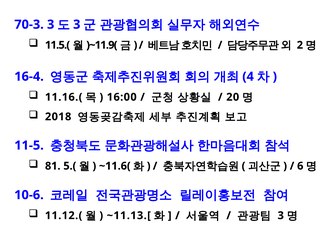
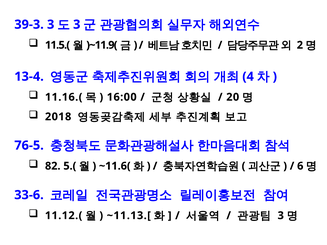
70-3: 70-3 -> 39-3 (29, 25)
16-4: 16-4 -> 13-4 (29, 77)
11-5: 11-5 -> 76-5 (29, 146)
81: 81 -> 82 (53, 166)
10-6: 10-6 -> 33-6 (29, 195)
